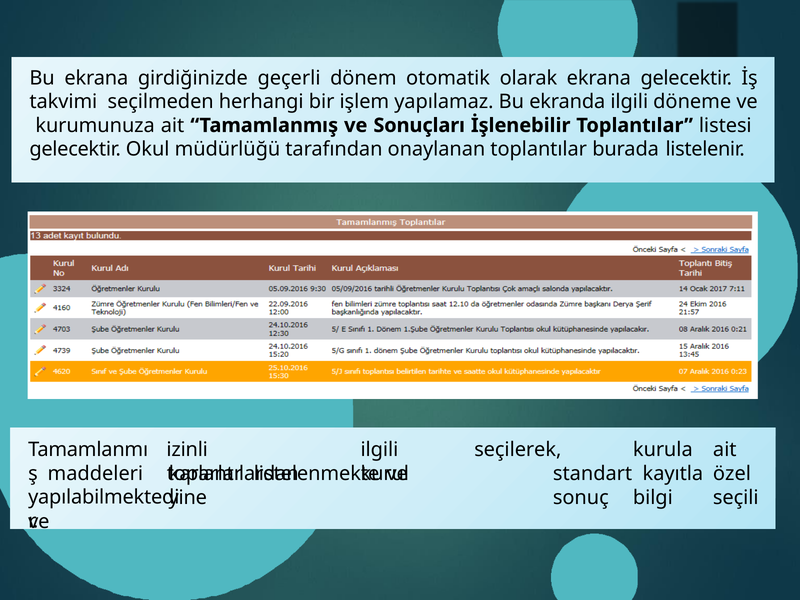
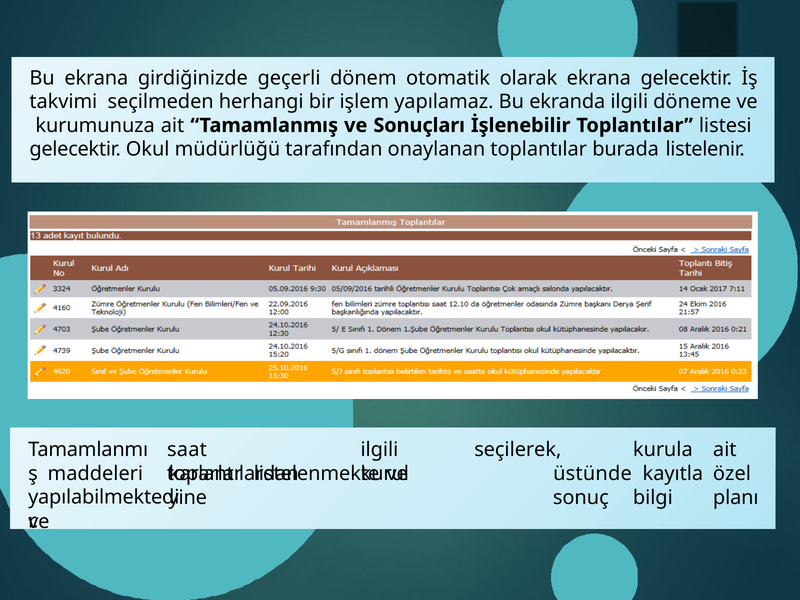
izinli: izinli -> saat (187, 450)
standart: standart -> üstünde (592, 474)
seçili: seçili -> planı (736, 498)
